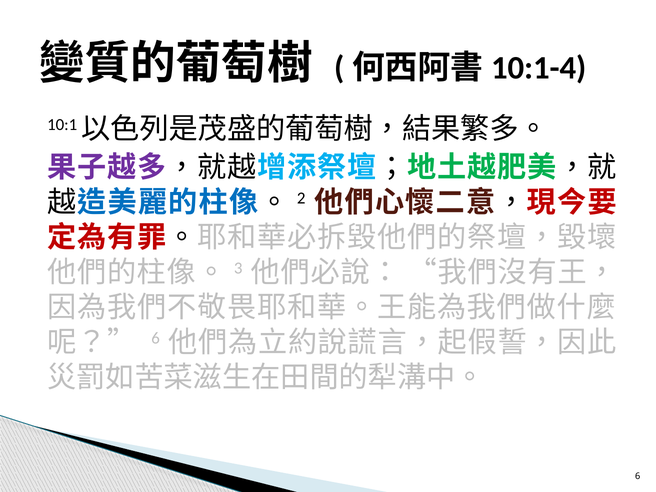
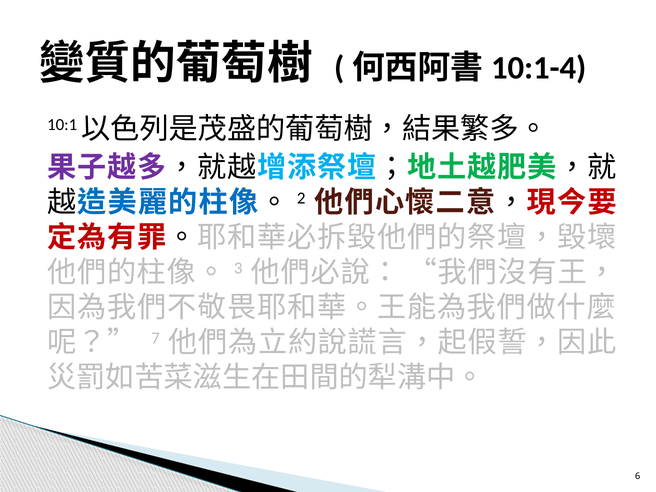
6: 6 -> 7 (156, 338)
